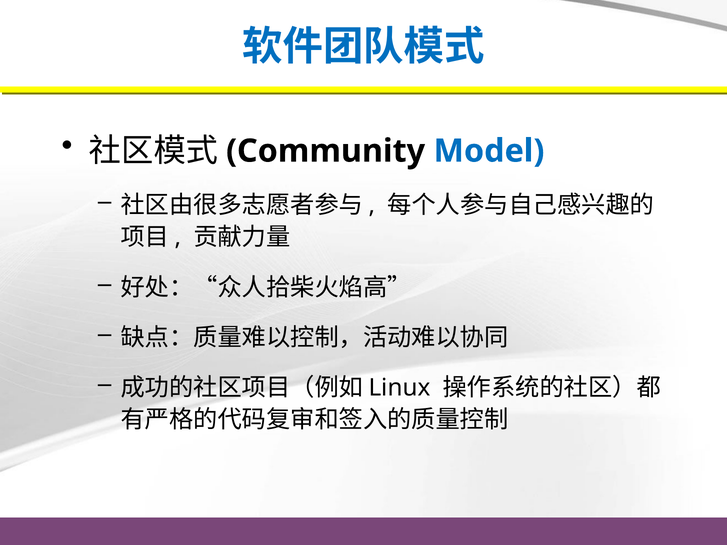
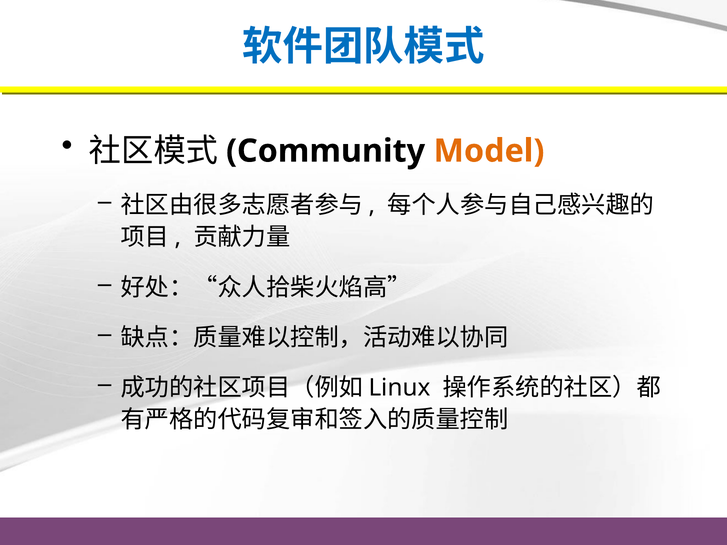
Model colour: blue -> orange (489, 151)
